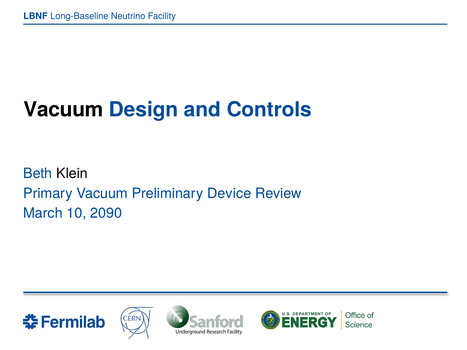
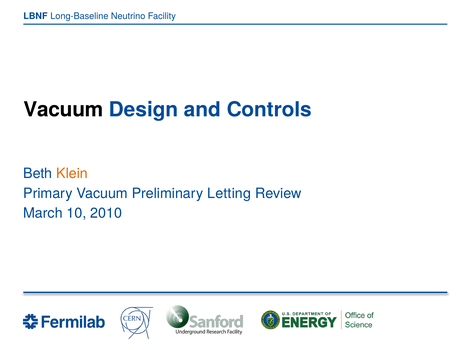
Klein colour: black -> orange (72, 173)
Device: Device -> Letting (229, 193)
2090: 2090 -> 2010 (106, 213)
